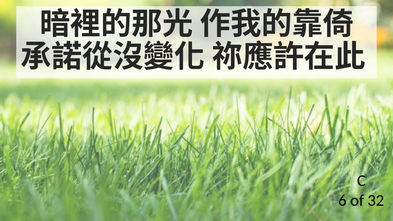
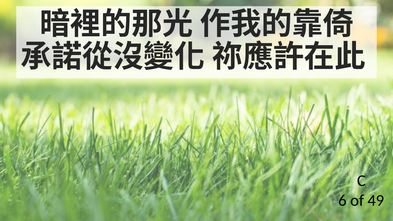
32: 32 -> 49 (376, 201)
